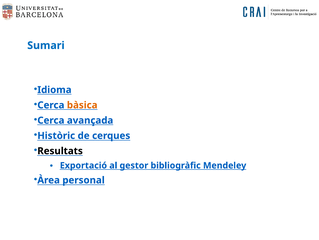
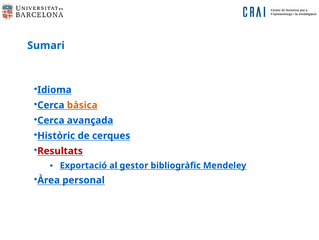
Resultats colour: black -> red (60, 151)
